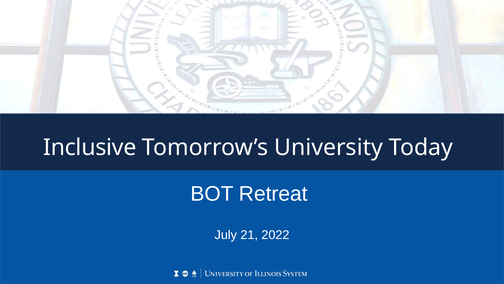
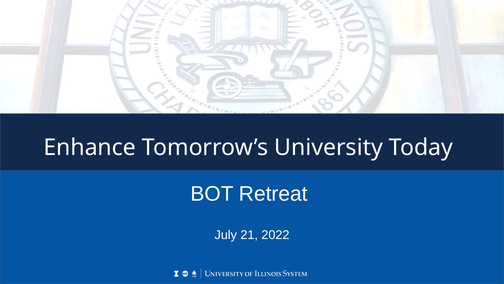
Inclusive: Inclusive -> Enhance (90, 147)
